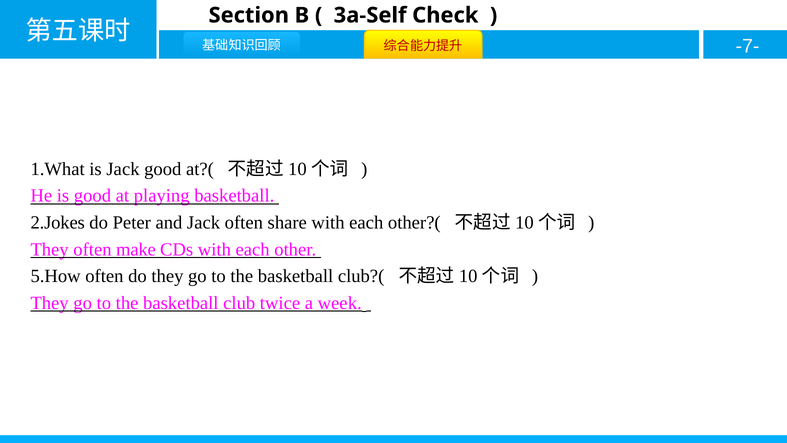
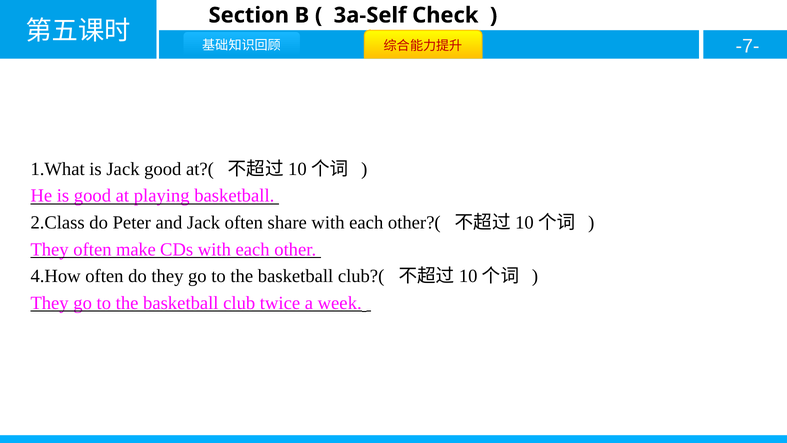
2.Jokes: 2.Jokes -> 2.Class (58, 222)
5.How: 5.How -> 4.How (56, 276)
